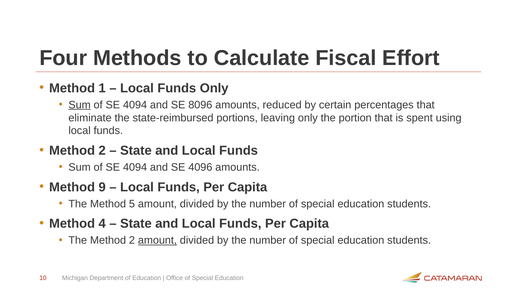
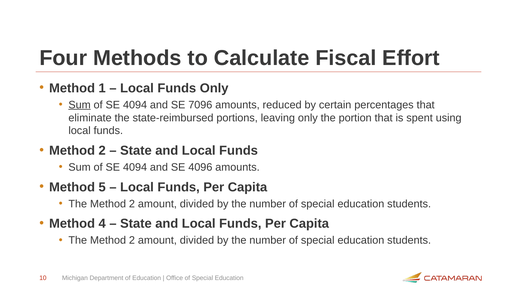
8096: 8096 -> 7096 (200, 105)
9: 9 -> 5 (102, 187)
5: 5 -> 2 (132, 204)
amount underline: present -> none (157, 240)
